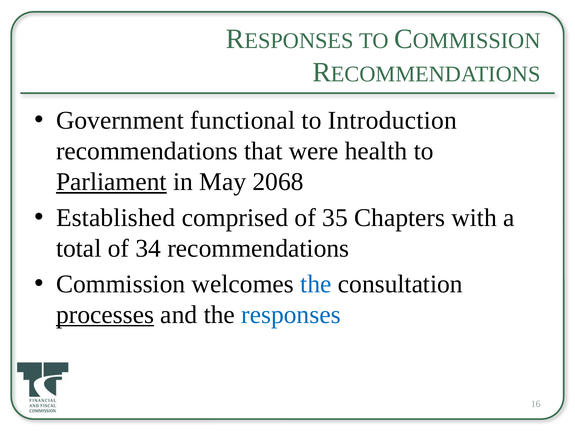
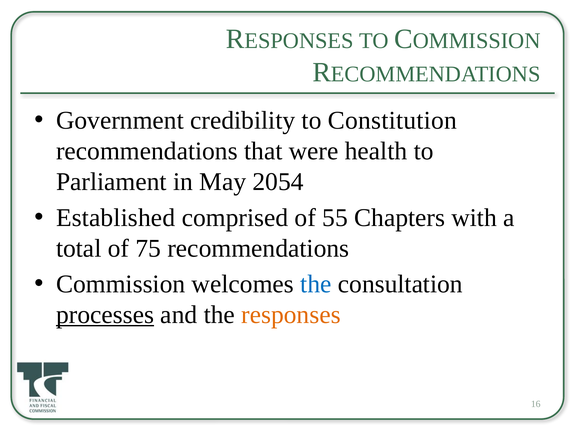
functional: functional -> credibility (243, 121)
Introduction: Introduction -> Constitution (392, 121)
Parliament underline: present -> none (111, 182)
2068: 2068 -> 2054 (278, 182)
35: 35 -> 55 (335, 218)
34: 34 -> 75 (148, 248)
responses colour: blue -> orange (291, 315)
